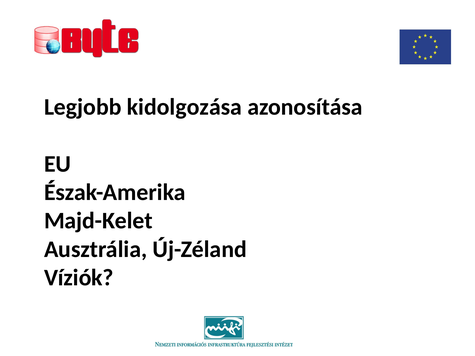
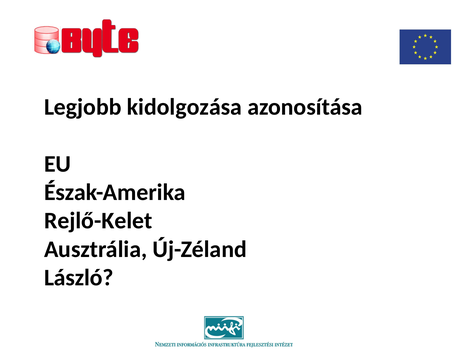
Majd-Kelet: Majd-Kelet -> Rejlő-Kelet (98, 221)
Víziók: Víziók -> László (79, 278)
